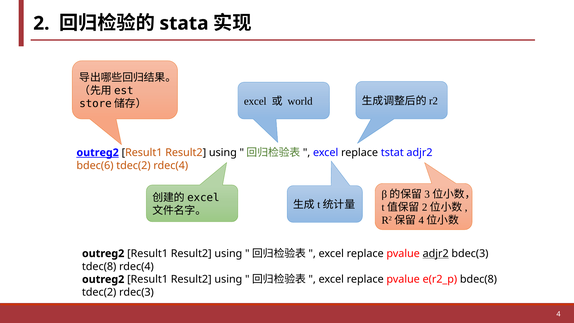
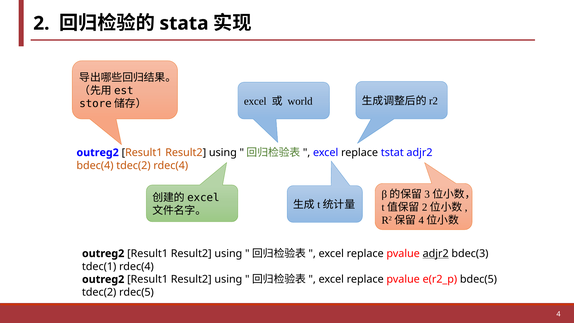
outreg2 underline: present -> none (98, 153)
bdec(6: bdec(6 -> bdec(4 (95, 165)
tdec(8: tdec(8 -> tdec(1 (99, 266)
bdec(8: bdec(8 -> bdec(5 (478, 279)
rdec(3: rdec(3 -> rdec(5 (136, 292)
